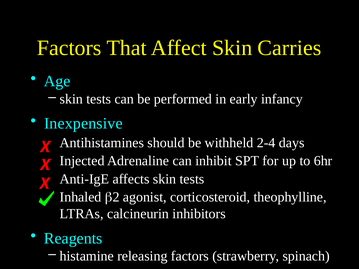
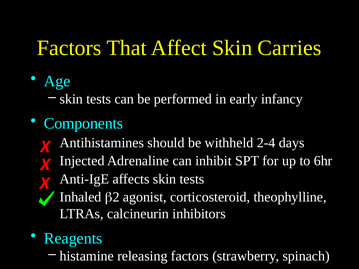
Inexpensive: Inexpensive -> Components (83, 124)
